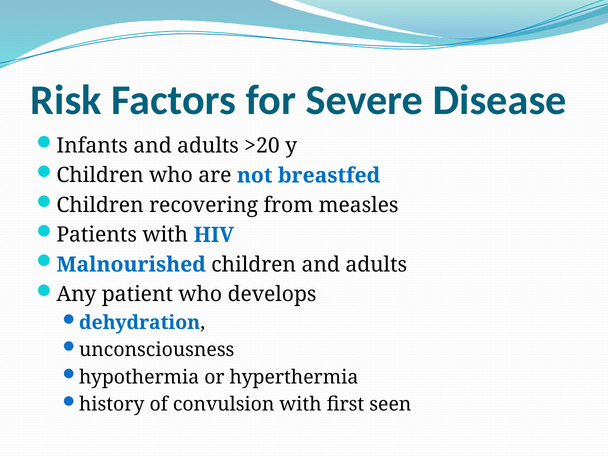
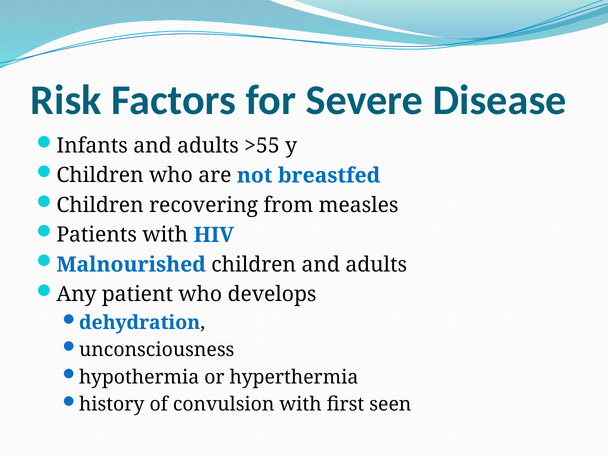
>20: >20 -> >55 (262, 146)
